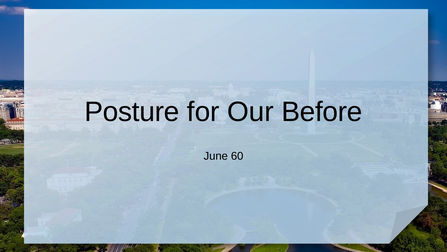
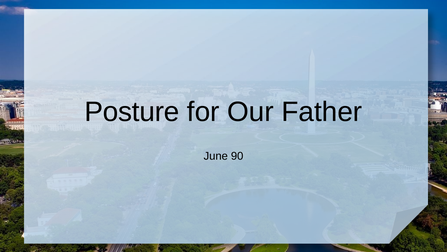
Before: Before -> Father (322, 112)
60: 60 -> 90 (237, 156)
